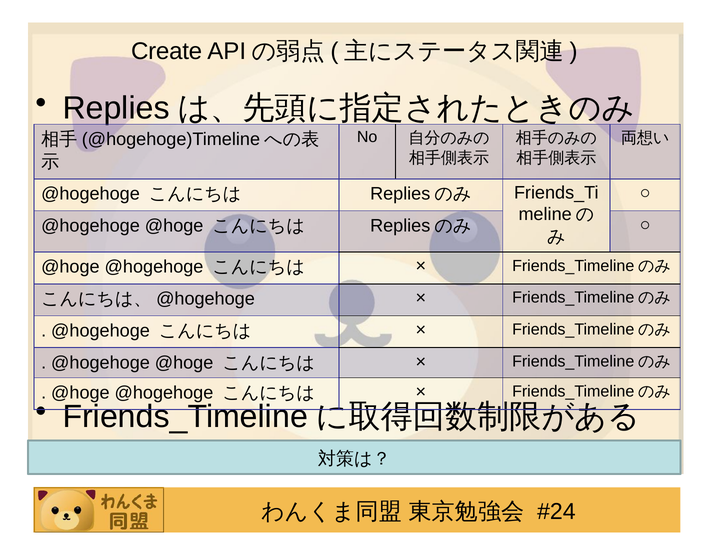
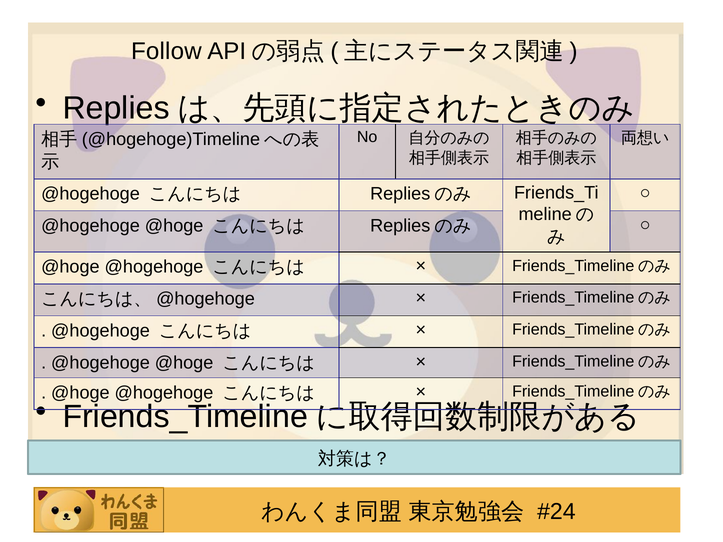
Create: Create -> Follow (166, 51)
